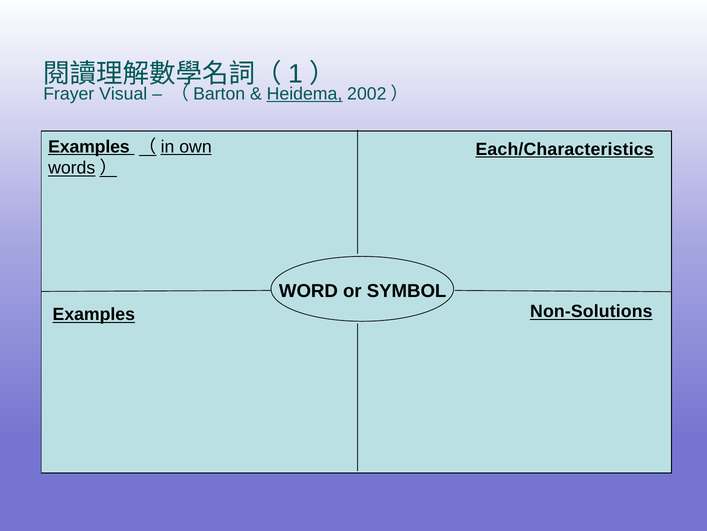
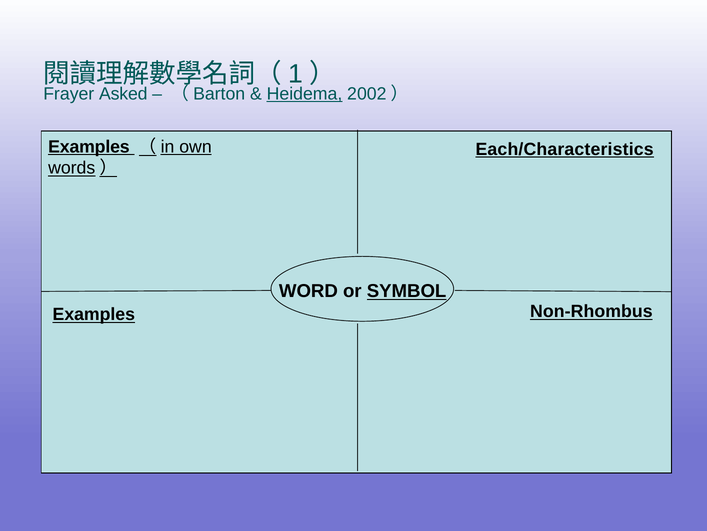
Visual: Visual -> Asked (123, 94)
SYMBOL underline: none -> present (407, 291)
Non-Solutions: Non-Solutions -> Non-Rhombus (591, 311)
